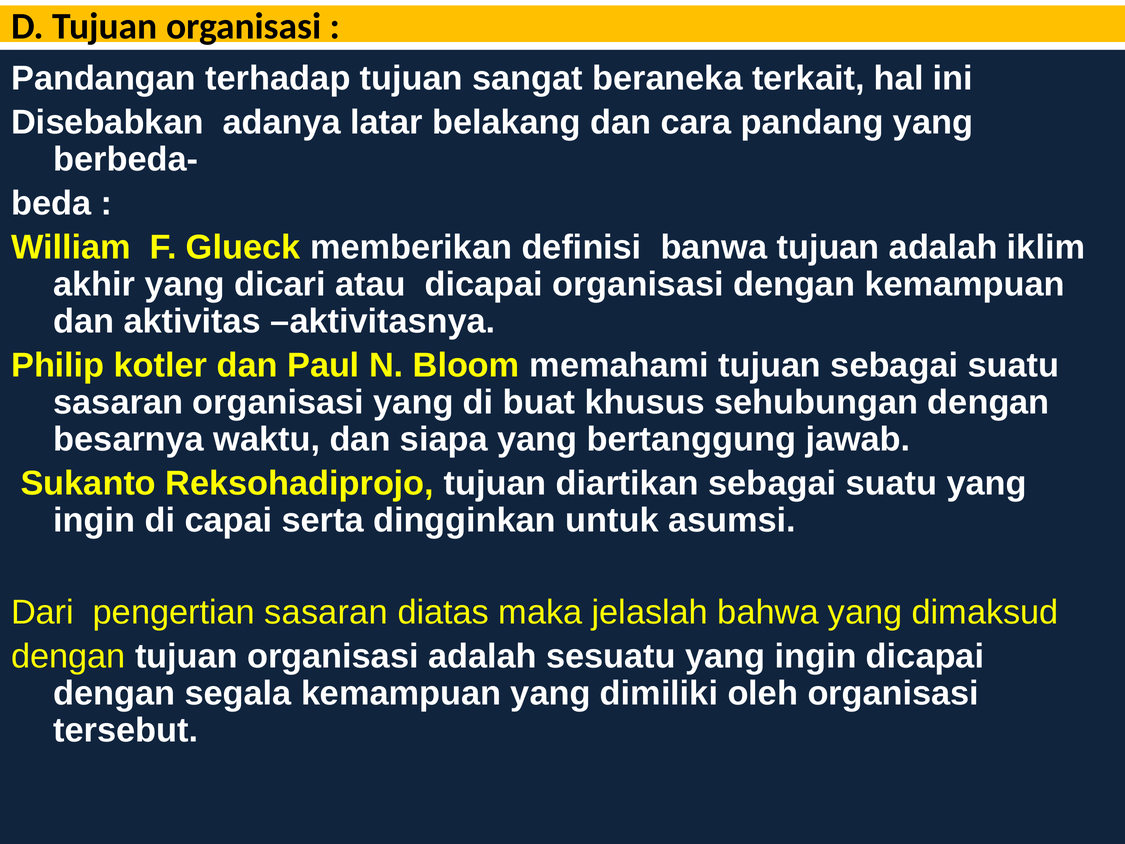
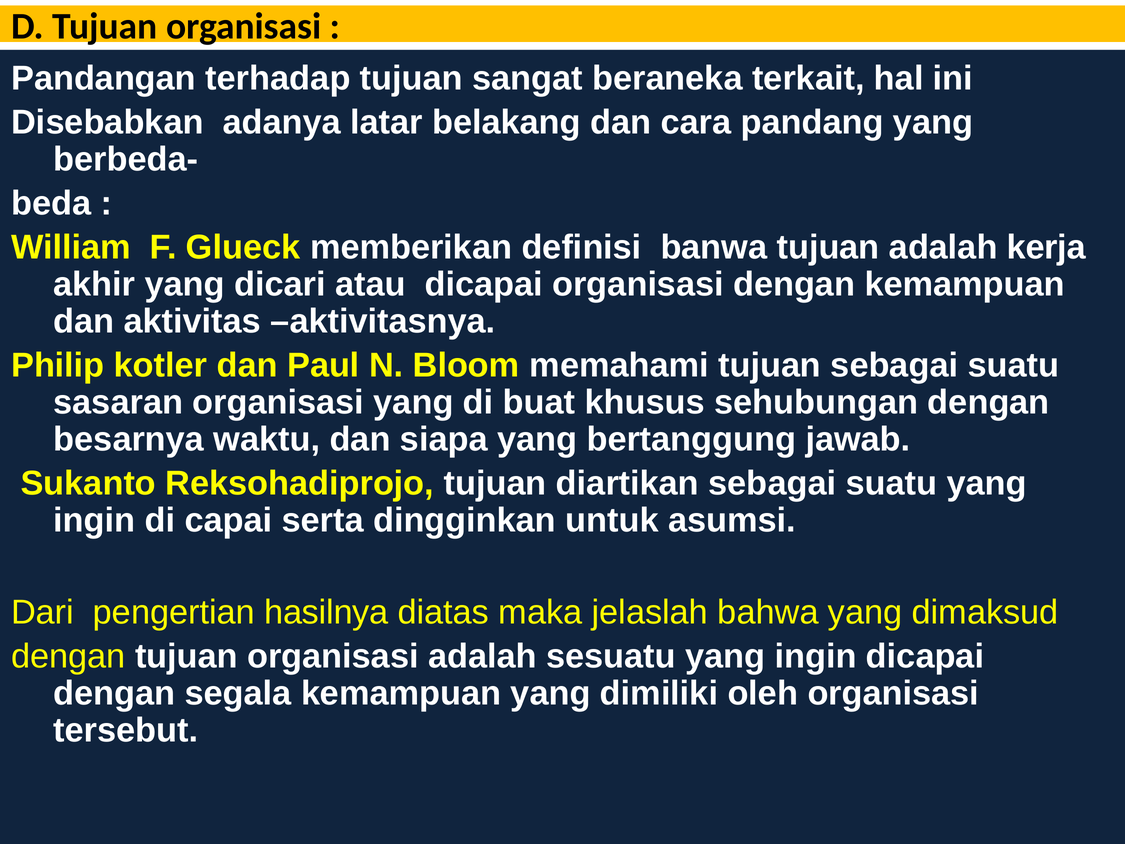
iklim: iklim -> kerja (1046, 247)
pengertian sasaran: sasaran -> hasilnya (326, 612)
